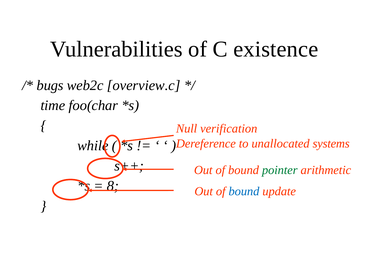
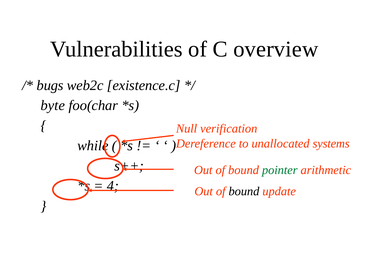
existence: existence -> overview (276, 49)
overview.c: overview.c -> existence.c (144, 85)
time: time -> byte (53, 105)
8: 8 -> 4 (113, 186)
bound colour: blue -> black (244, 191)
